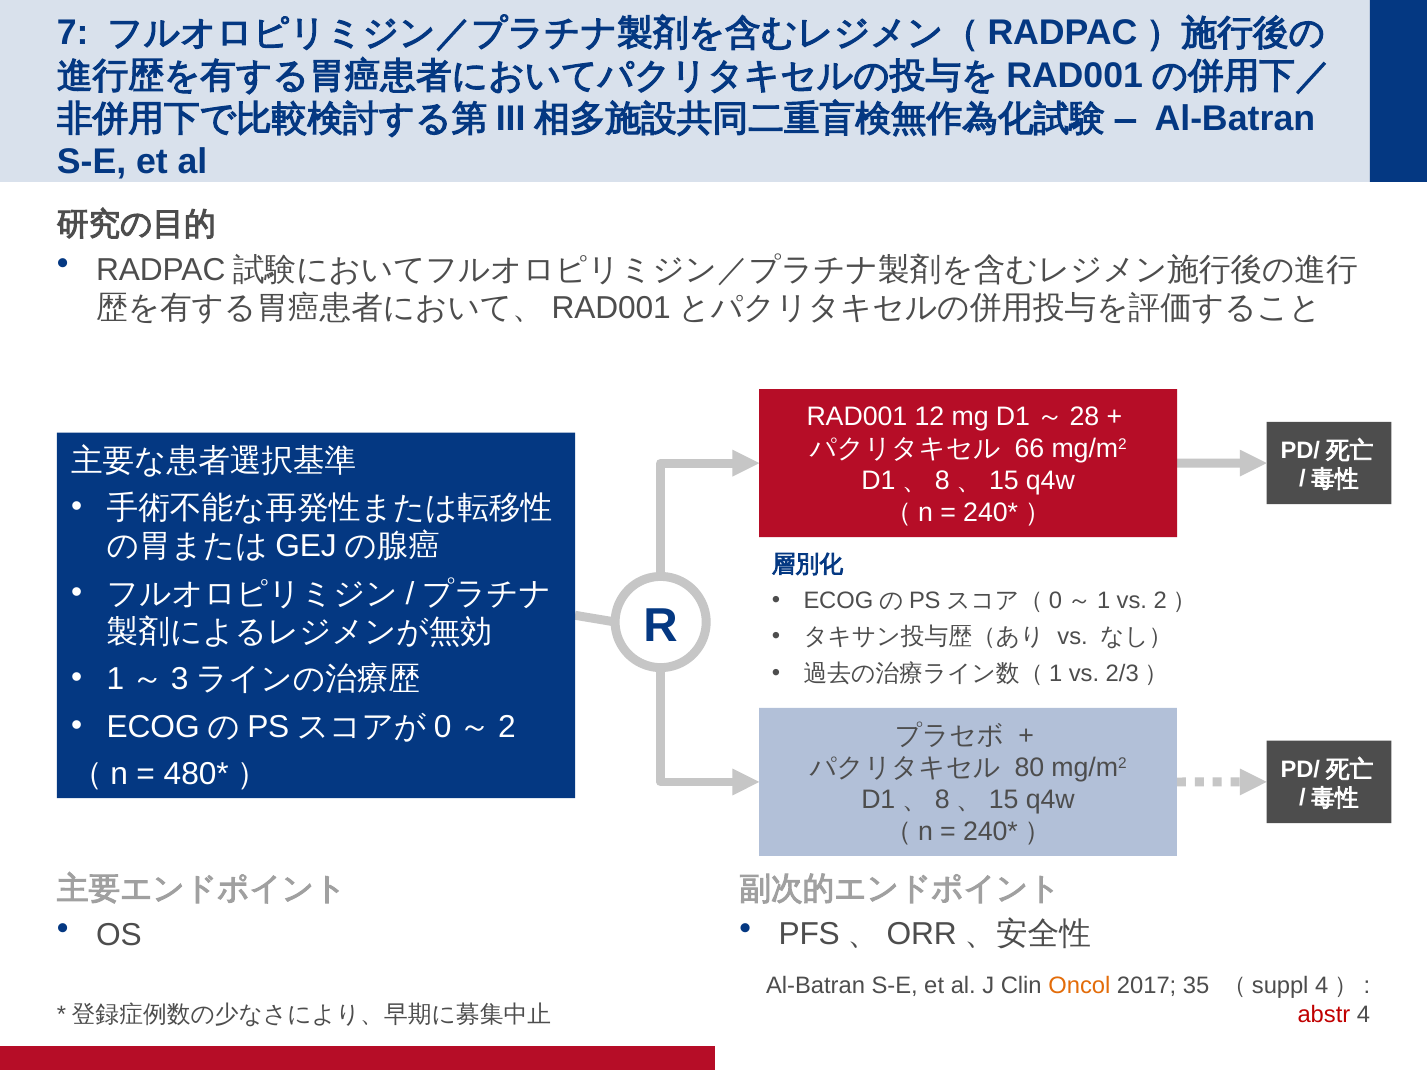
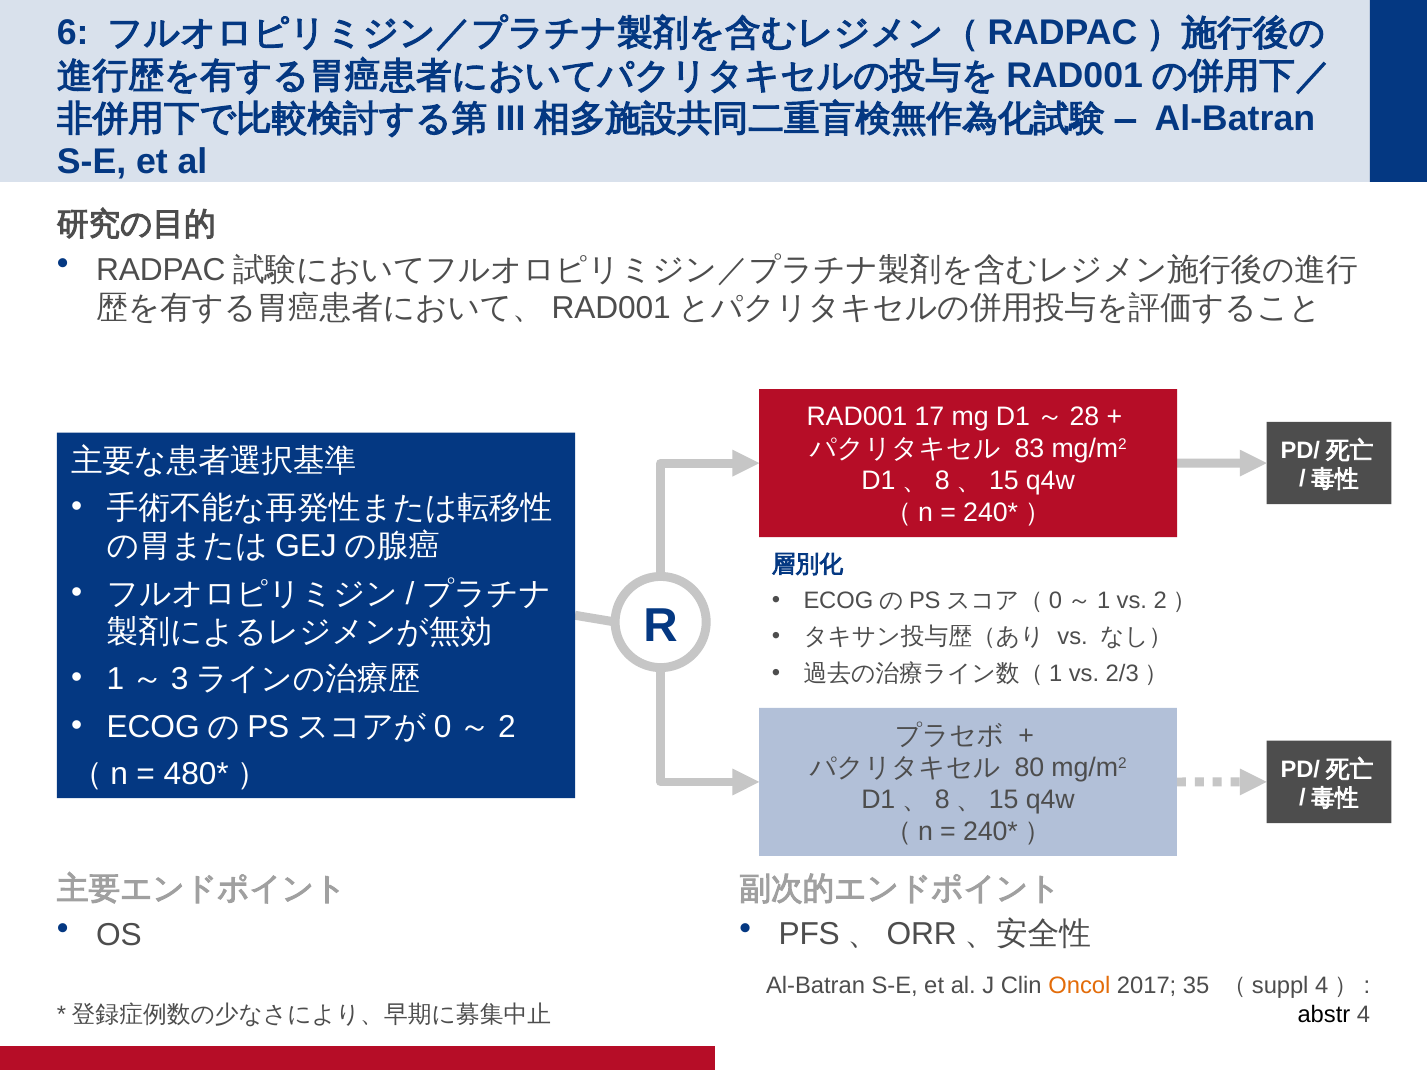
7: 7 -> 6 (73, 33)
12: 12 -> 17 (929, 417)
66: 66 -> 83 (1030, 449)
abstr colour: red -> black (1324, 1015)
